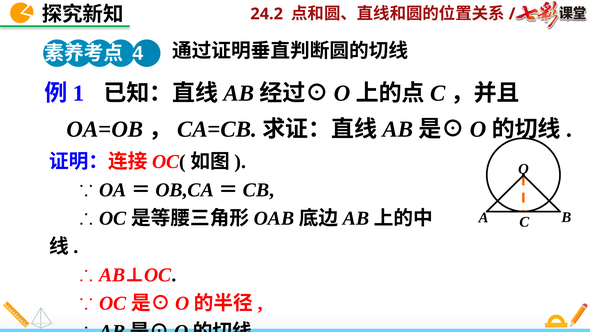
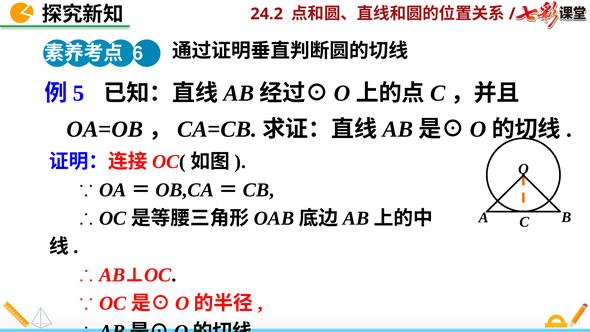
4: 4 -> 6 (138, 53)
1: 1 -> 5 (79, 93)
